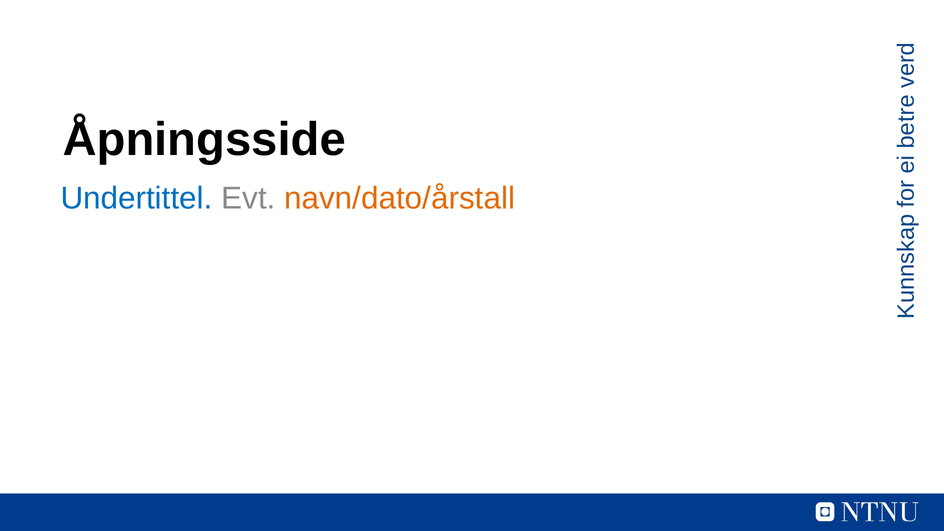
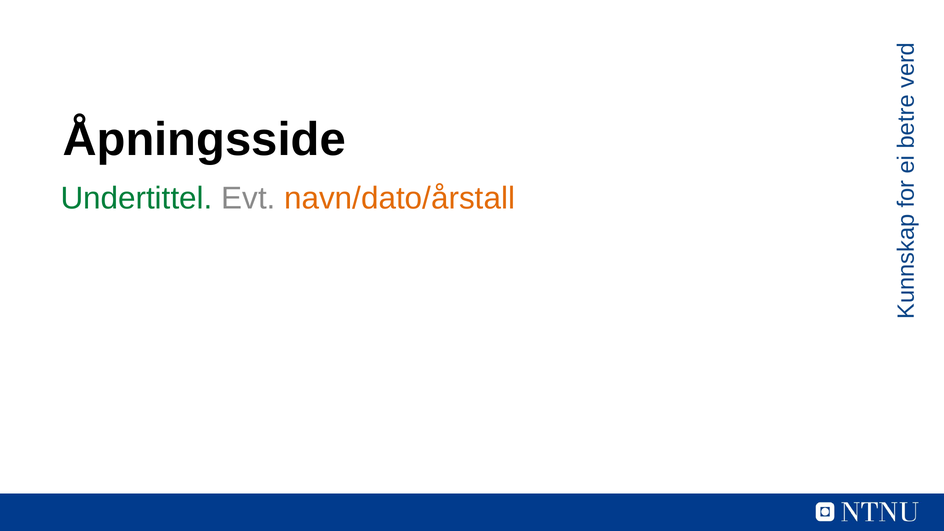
Undertittel colour: blue -> green (137, 198)
